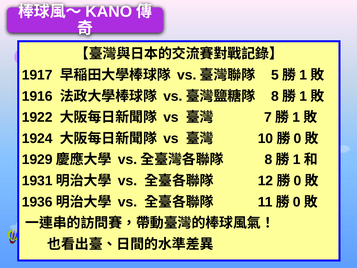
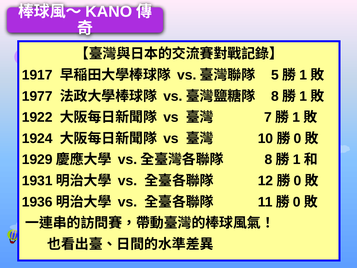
1916: 1916 -> 1977 (37, 96)
